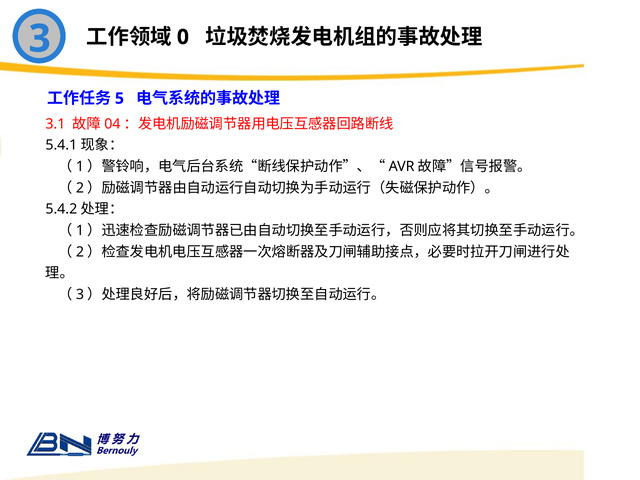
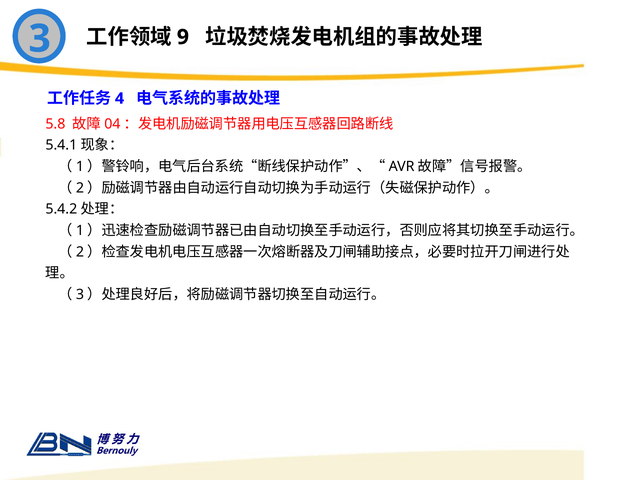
0: 0 -> 9 (183, 37)
5: 5 -> 4 (119, 98)
3.1: 3.1 -> 5.8 (55, 124)
